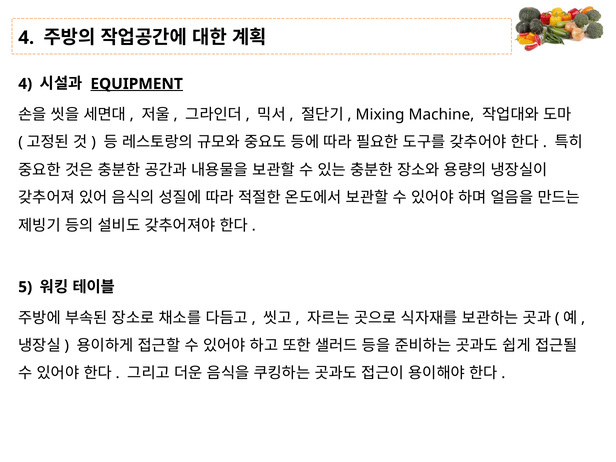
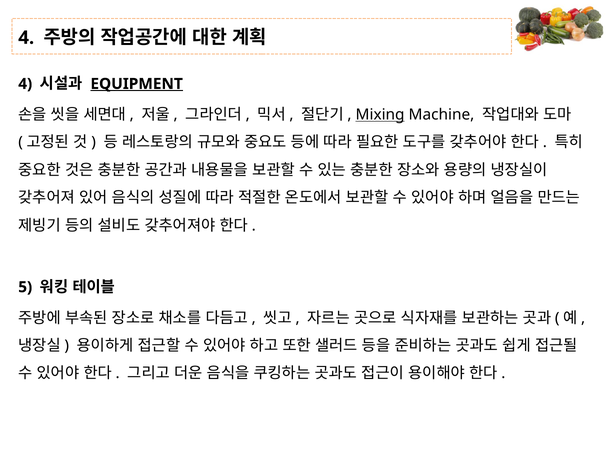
Mixing underline: none -> present (380, 115)
